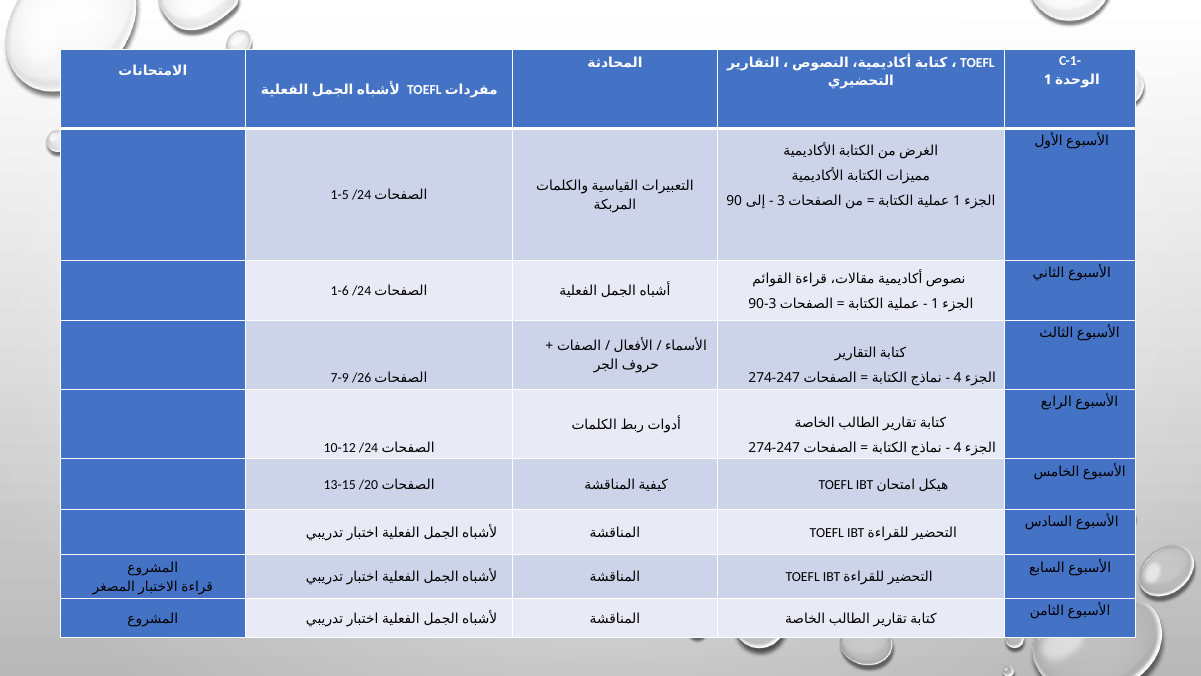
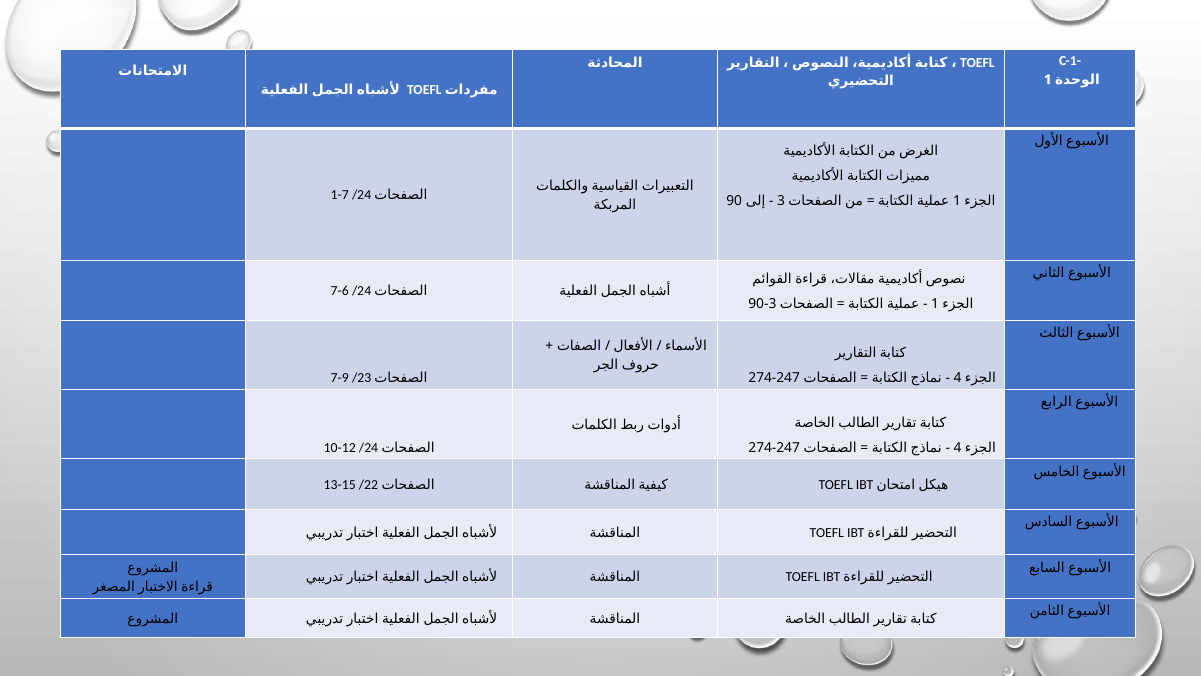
1-5: 1-5 -> 1-7 (340, 195)
1-6: 1-6 -> 7-6 (340, 291)
/26: /26 -> /23 (362, 378)
/20: /20 -> /22 (369, 485)
